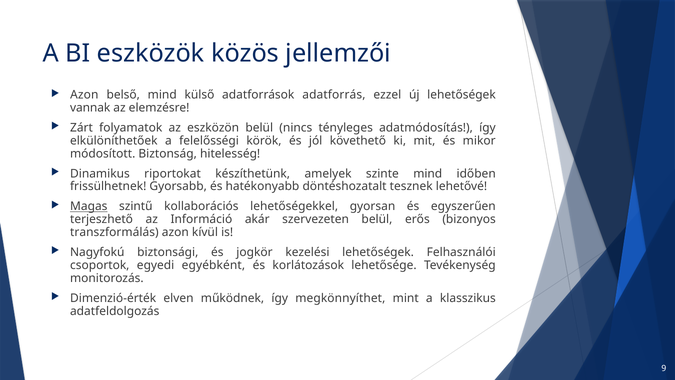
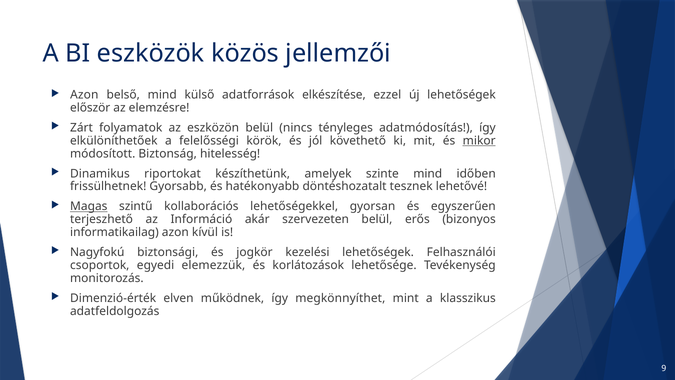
adatforrás: adatforrás -> elkészítése (334, 95)
vannak: vannak -> először (90, 108)
mikor underline: none -> present (479, 141)
transzformálás: transzformálás -> informatikailag (114, 232)
egyébként: egyébként -> elemezzük (213, 265)
